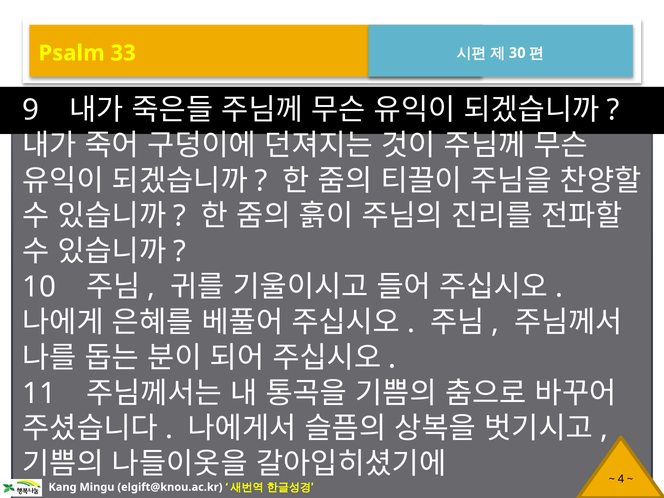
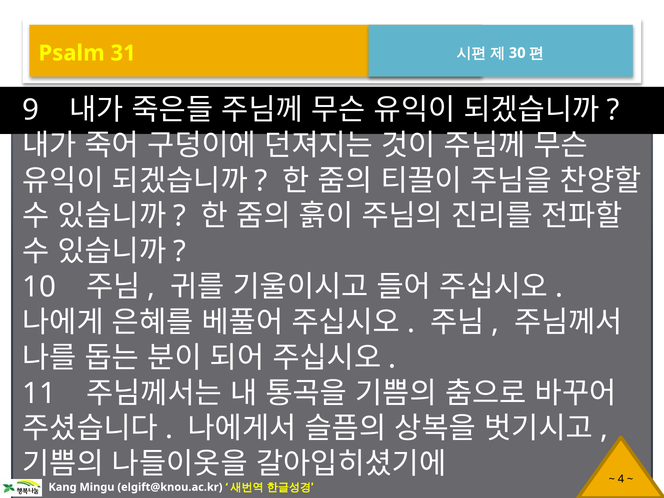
33: 33 -> 31 (123, 53)
